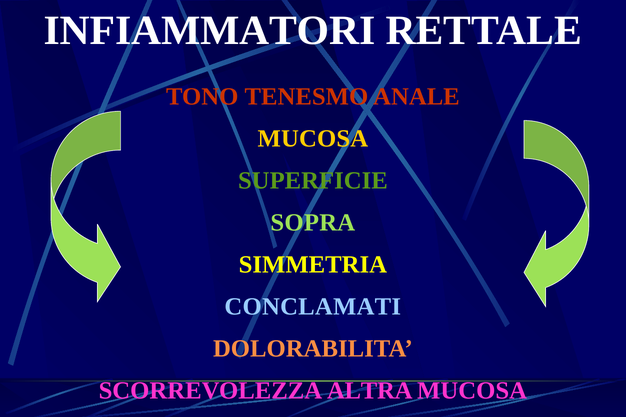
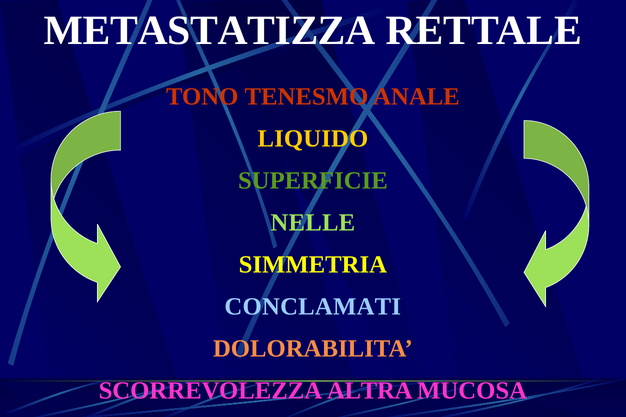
INFIAMMATORI: INFIAMMATORI -> METASTATIZZA (210, 31)
MUCOSA: MUCOSA -> LIQUIDO (313, 139)
SOPRA: SOPRA -> NELLE (313, 223)
